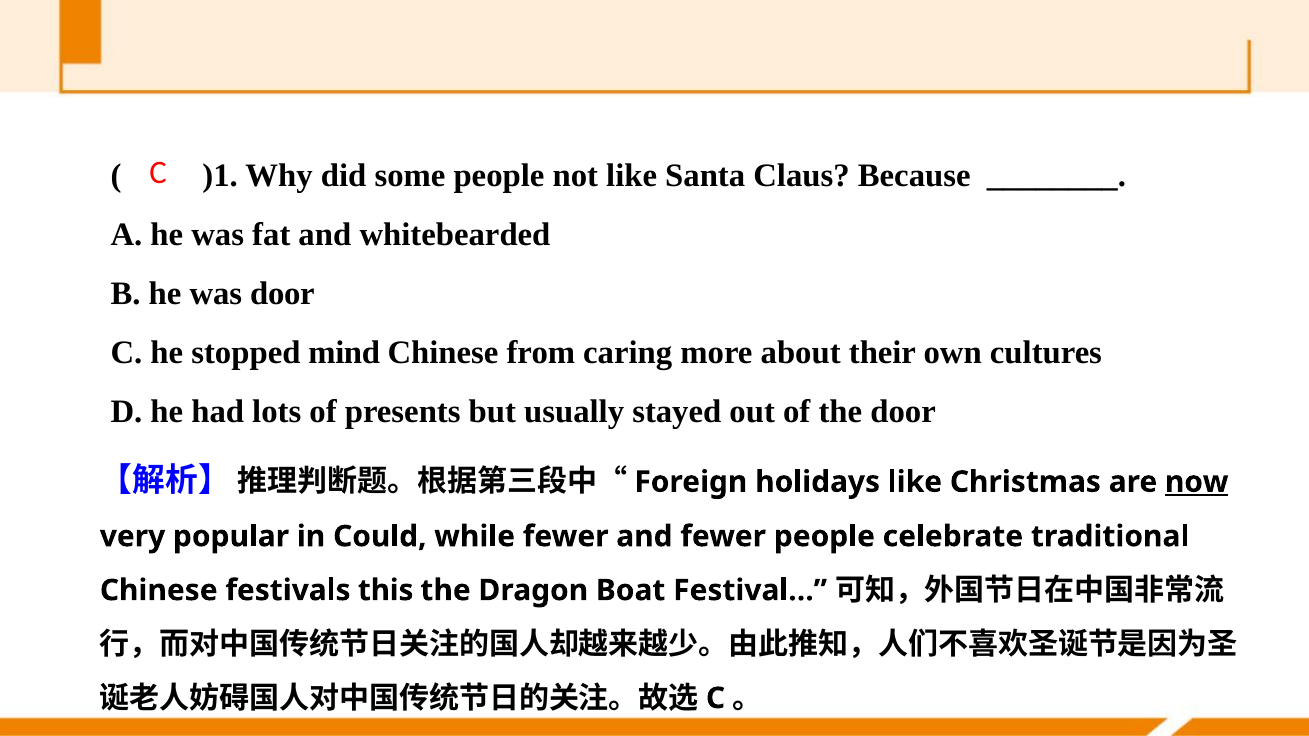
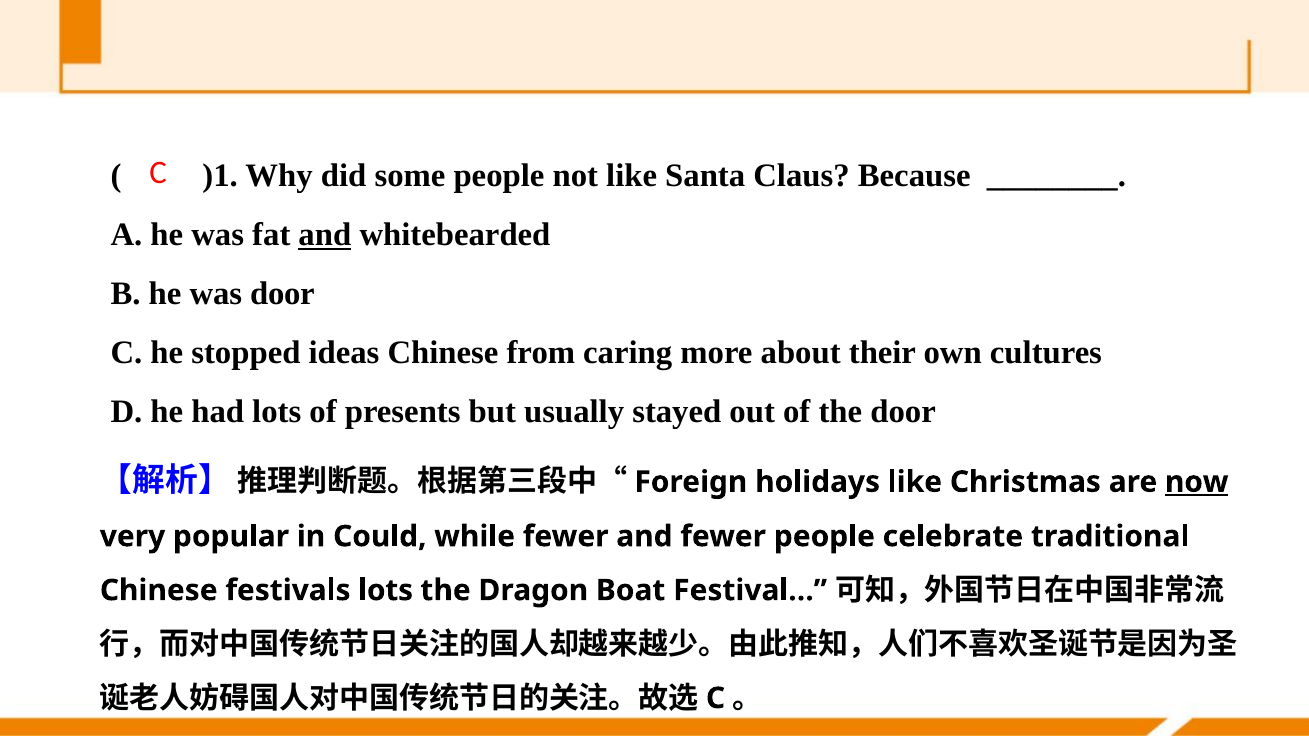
and underline: none -> present (325, 235)
mind: mind -> ideas (344, 353)
festivals this: this -> lots (386, 591)
